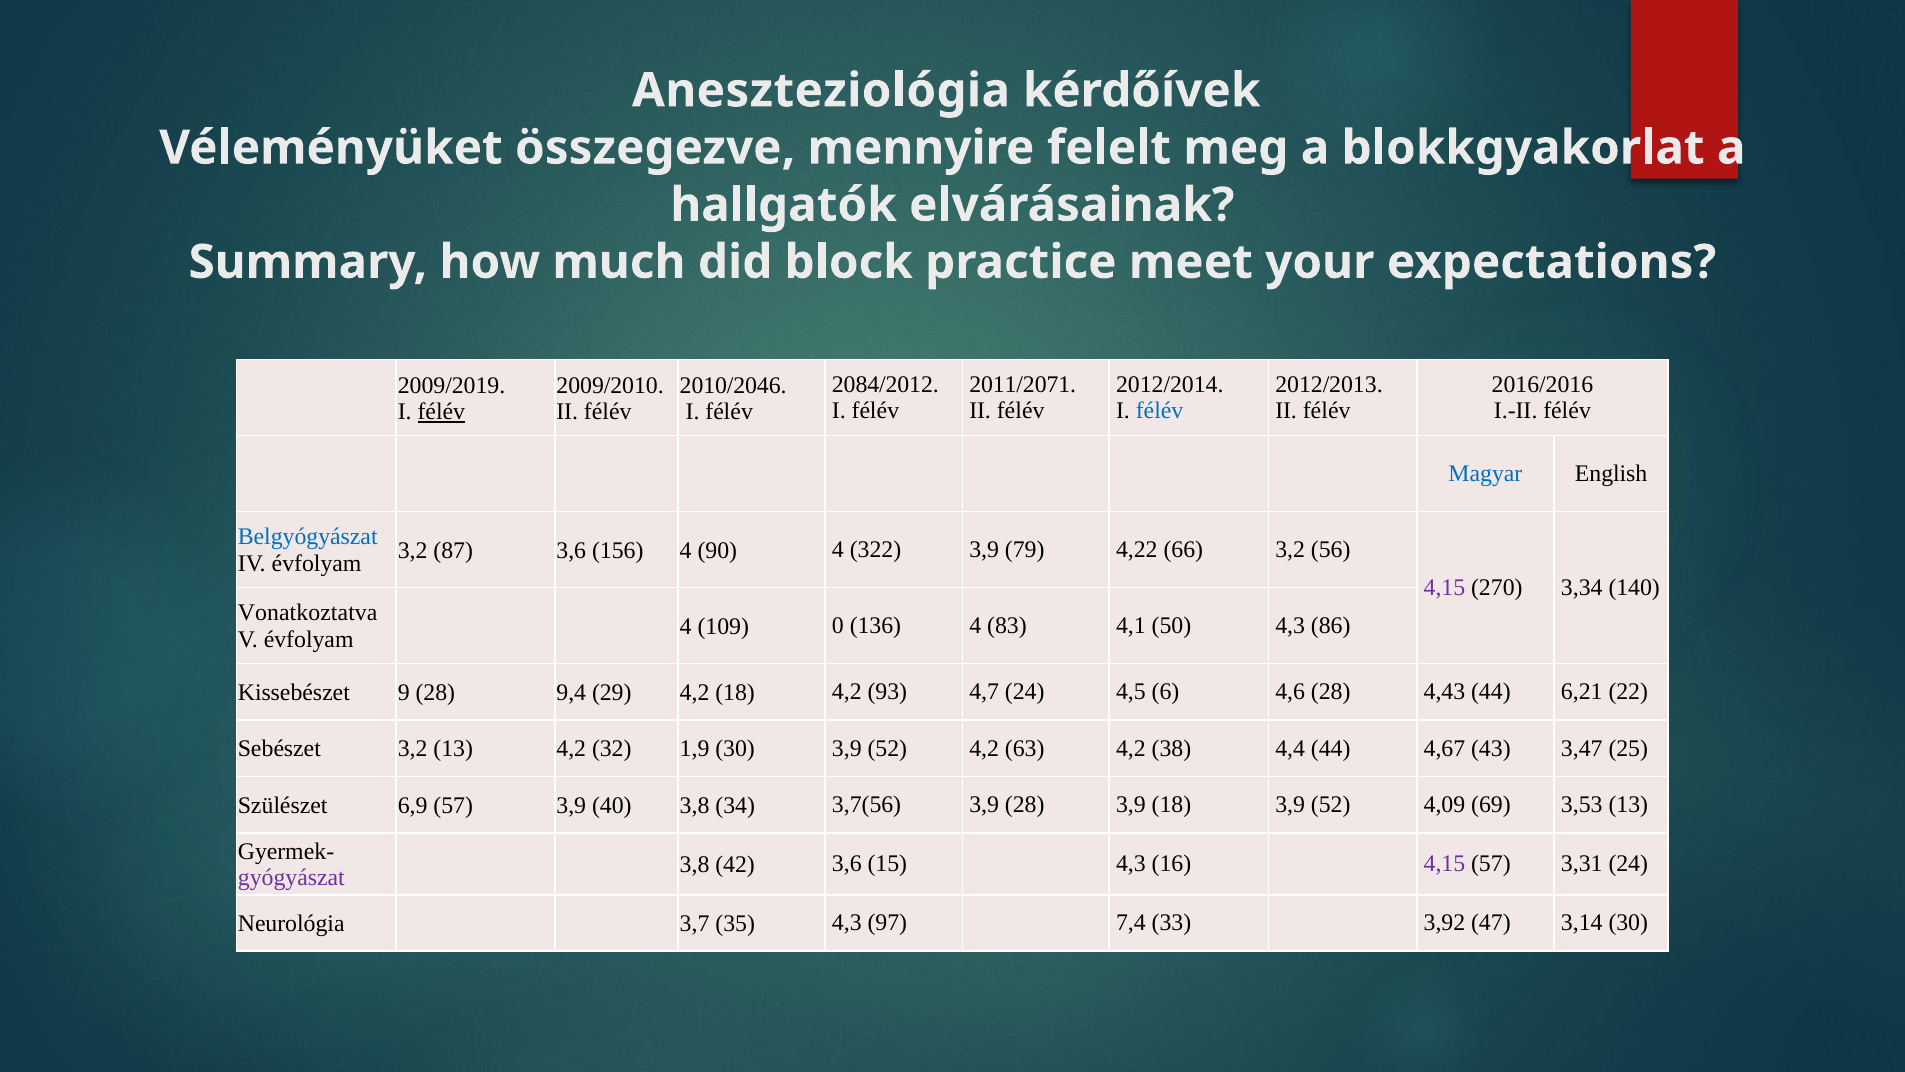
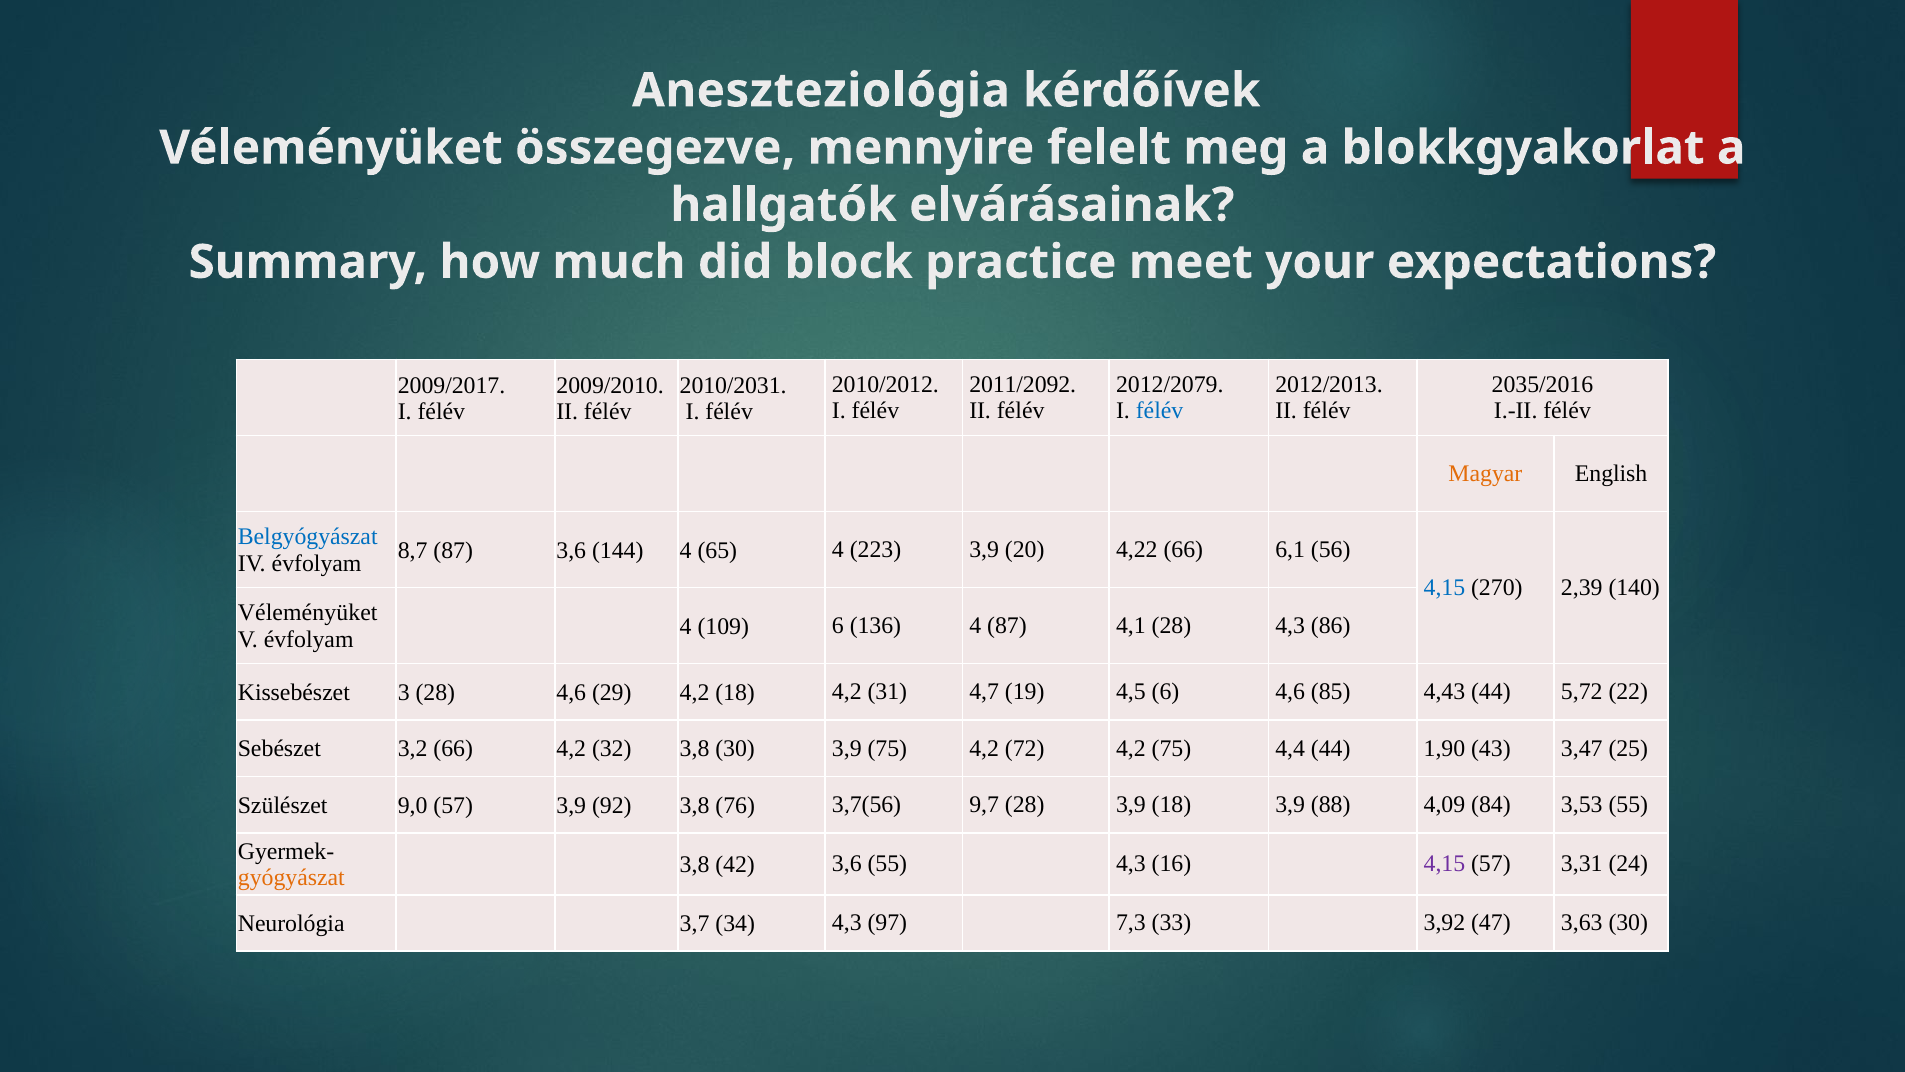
2084/2012: 2084/2012 -> 2010/2012 (885, 384)
2011/2071: 2011/2071 -> 2011/2092 (1023, 384)
2012/2014: 2012/2014 -> 2012/2079 (1170, 384)
2016/2016: 2016/2016 -> 2035/2016 (1542, 384)
2009/2019: 2009/2019 -> 2009/2017 (452, 385)
2010/2046: 2010/2046 -> 2010/2031 (733, 385)
félév underline: present -> none (441, 411)
Magyar colour: blue -> orange (1485, 473)
3,2: 3,2 -> 8,7 (413, 550)
156: 156 -> 144 (618, 550)
90: 90 -> 65 (717, 550)
322: 322 -> 223 (875, 549)
79: 79 -> 20 (1025, 549)
66 3,2: 3,2 -> 6,1 (1290, 549)
4,15 colour: purple -> blue (1444, 587)
3,34: 3,34 -> 2,39 (1582, 587)
Vonatkoztatva: Vonatkoztatva -> Véleményüket (308, 613)
109 0: 0 -> 6 (838, 625)
4 83: 83 -> 87 (1007, 625)
4,1 50: 50 -> 28 (1171, 625)
9: 9 -> 3 (404, 692)
28 9,4: 9,4 -> 4,6 (571, 692)
93: 93 -> 31 (887, 691)
4,7 24: 24 -> 19 (1025, 691)
4,6 28: 28 -> 85 (1331, 691)
6,21: 6,21 -> 5,72 (1582, 691)
3,2 13: 13 -> 66 (453, 749)
32 1,9: 1,9 -> 3,8 (695, 749)
30 3,9 52: 52 -> 75 (887, 748)
63: 63 -> 72 (1025, 748)
4,2 38: 38 -> 75 (1171, 748)
4,67: 4,67 -> 1,90 (1444, 748)
6,9: 6,9 -> 9,0 (413, 805)
40: 40 -> 92 (612, 805)
34: 34 -> 76 (735, 805)
3,7(56 3,9: 3,9 -> 9,7 (984, 804)
18 3,9 52: 52 -> 88 (1331, 804)
69: 69 -> 84 (1491, 804)
3,53 13: 13 -> 55 (1628, 804)
3,6 15: 15 -> 55 (887, 864)
gyógyászat colour: purple -> orange (291, 878)
35: 35 -> 34 (735, 923)
7,4: 7,4 -> 7,3 (1131, 923)
3,14: 3,14 -> 3,63 (1582, 923)
